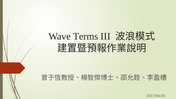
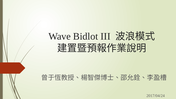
Terms: Terms -> Bidlot (86, 36)
